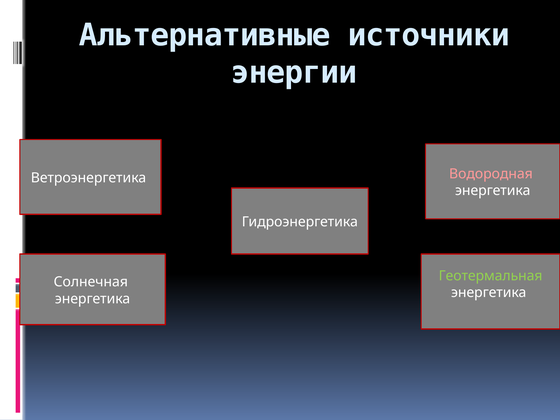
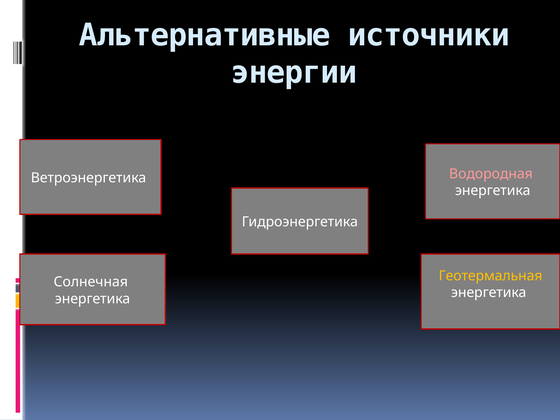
Геотермальная colour: light green -> yellow (491, 276)
